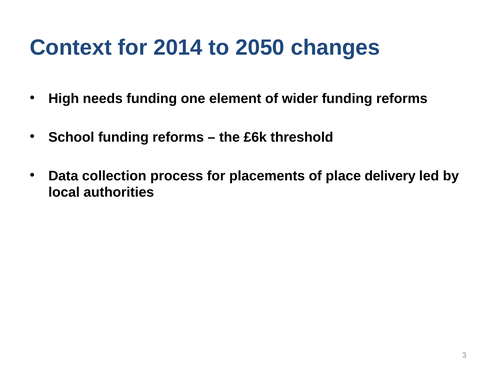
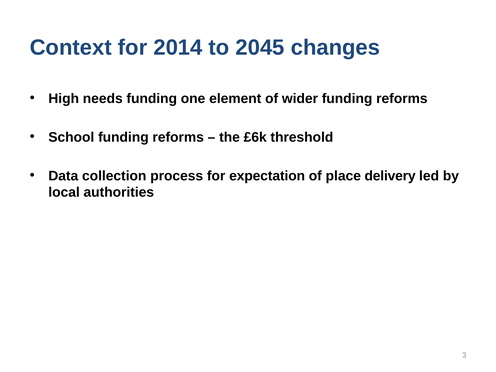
2050: 2050 -> 2045 (260, 47)
placements: placements -> expectation (267, 176)
